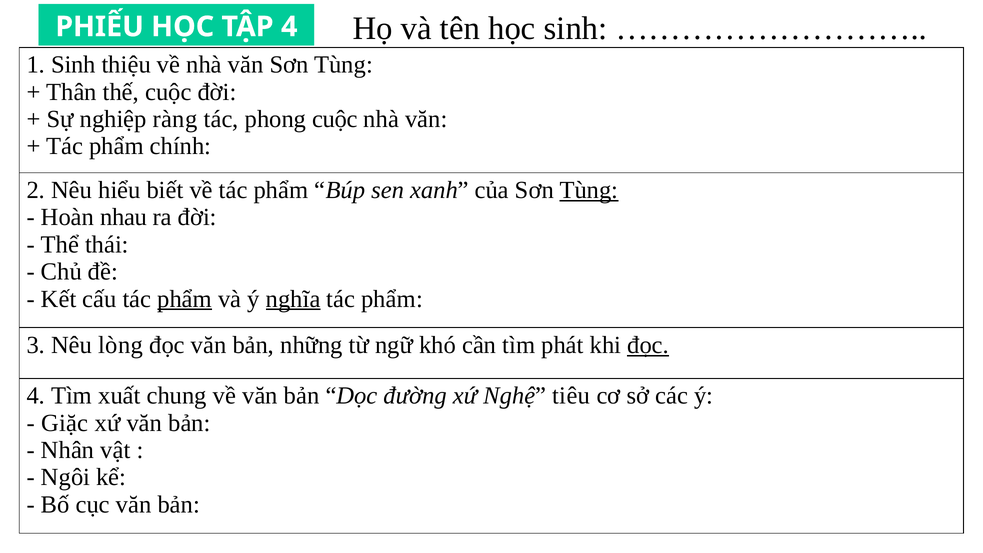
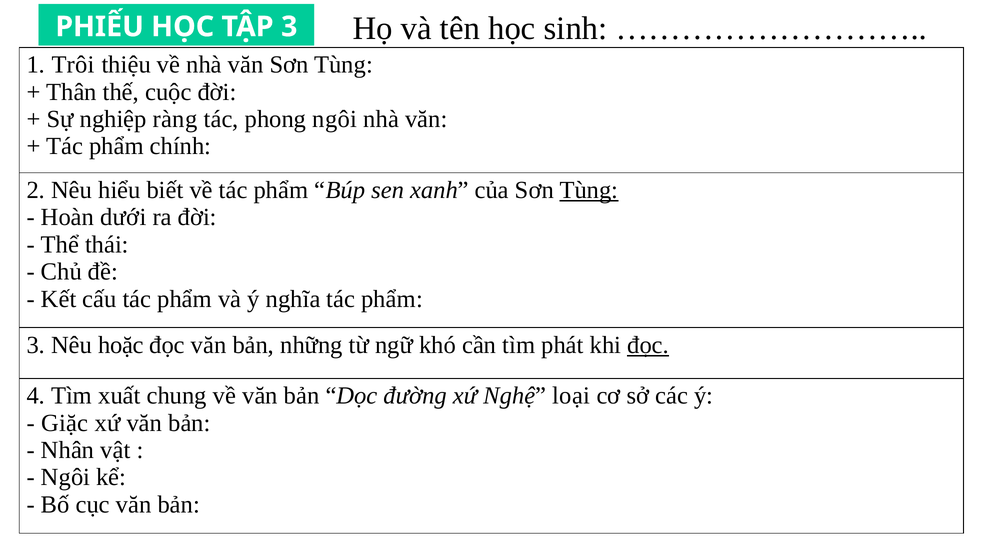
TẬP 4: 4 -> 3 (289, 27)
1 Sinh: Sinh -> Trôi (73, 65)
phong cuộc: cuộc -> ngôi (335, 119)
nhau: nhau -> dưới (123, 217)
phẩm underline: present -> none (185, 299)
nghĩa underline: present -> none (293, 299)
lòng: lòng -> hoặc (121, 345)
tiêu: tiêu -> loại (571, 396)
